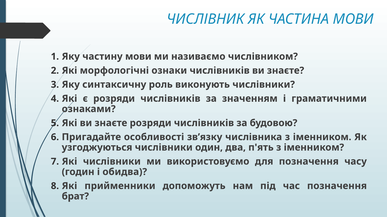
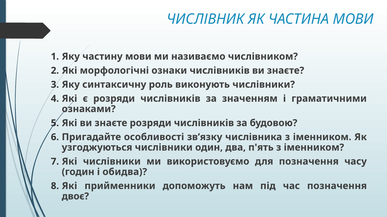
брат: брат -> двоє (75, 197)
